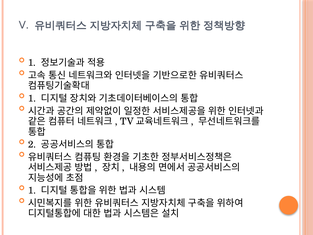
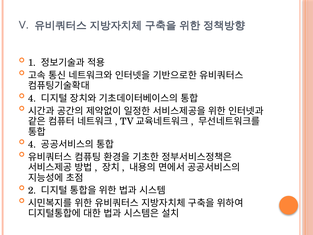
1: 1 -> 4 (32, 98)
2: 2 -> 4 (32, 144)
1: 1 -> 2 (32, 190)
